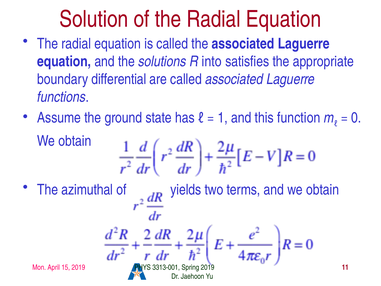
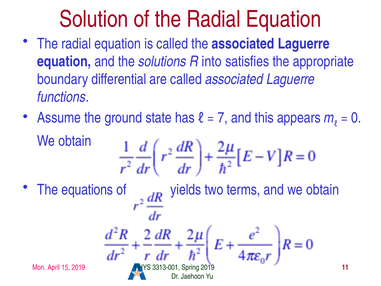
1: 1 -> 7 (223, 118)
function: function -> appears (299, 118)
azimuthal: azimuthal -> equations (87, 190)
